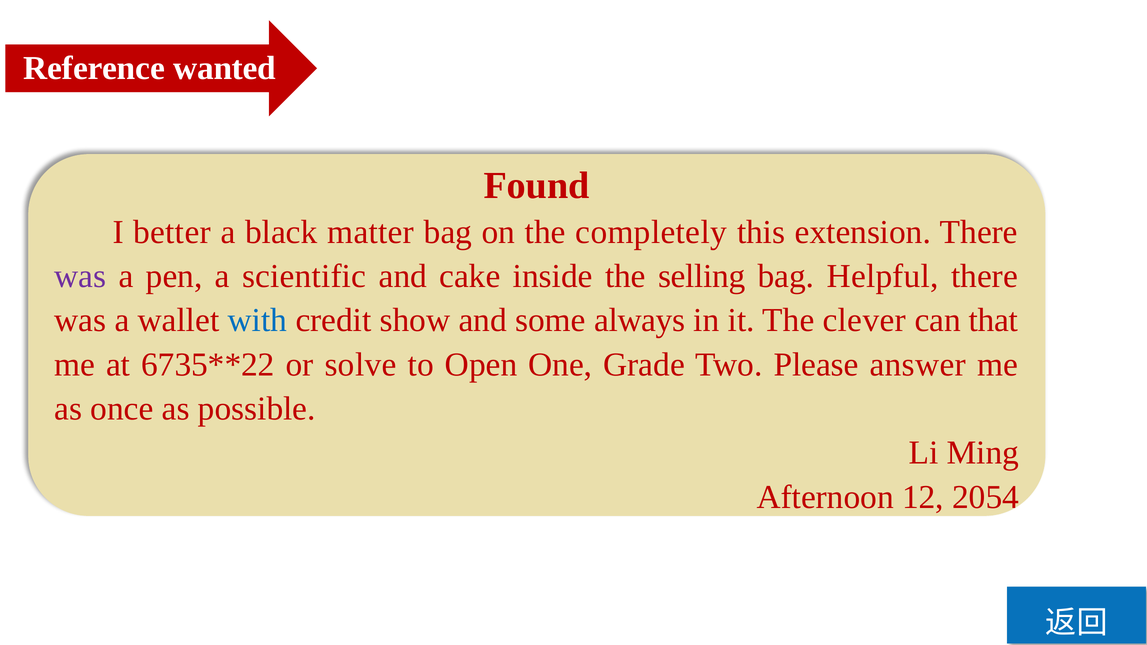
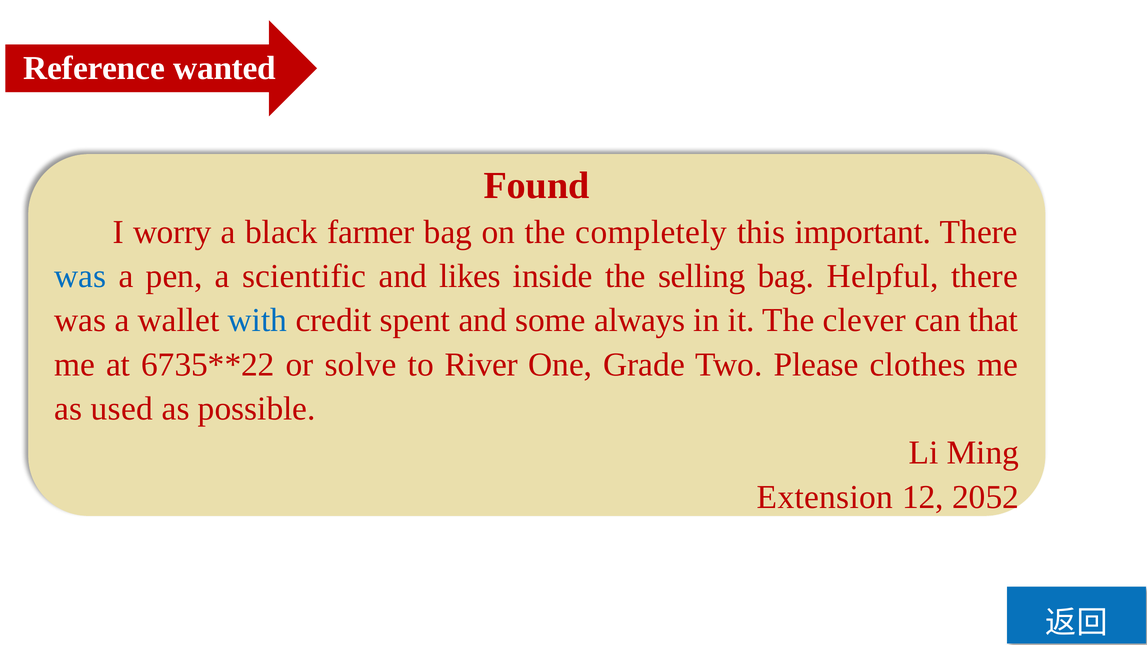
better: better -> worry (172, 232)
matter: matter -> farmer (371, 232)
extension: extension -> important (863, 232)
was colour: purple -> blue (80, 276)
cake: cake -> likes (470, 276)
show: show -> spent (415, 320)
Open: Open -> River (481, 365)
answer: answer -> clothes (918, 365)
once: once -> used (122, 409)
Afternoon: Afternoon -> Extension (825, 497)
2054: 2054 -> 2052 (986, 497)
